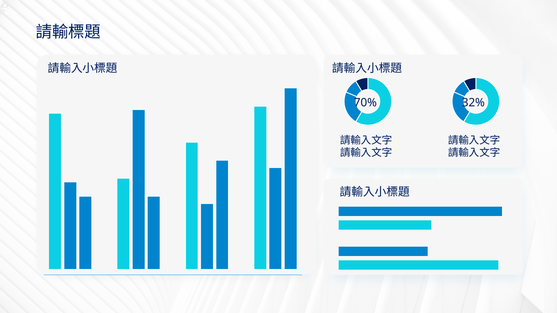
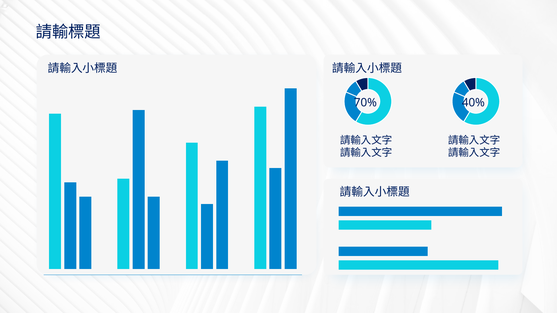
32%: 32% -> 40% (473, 103)
